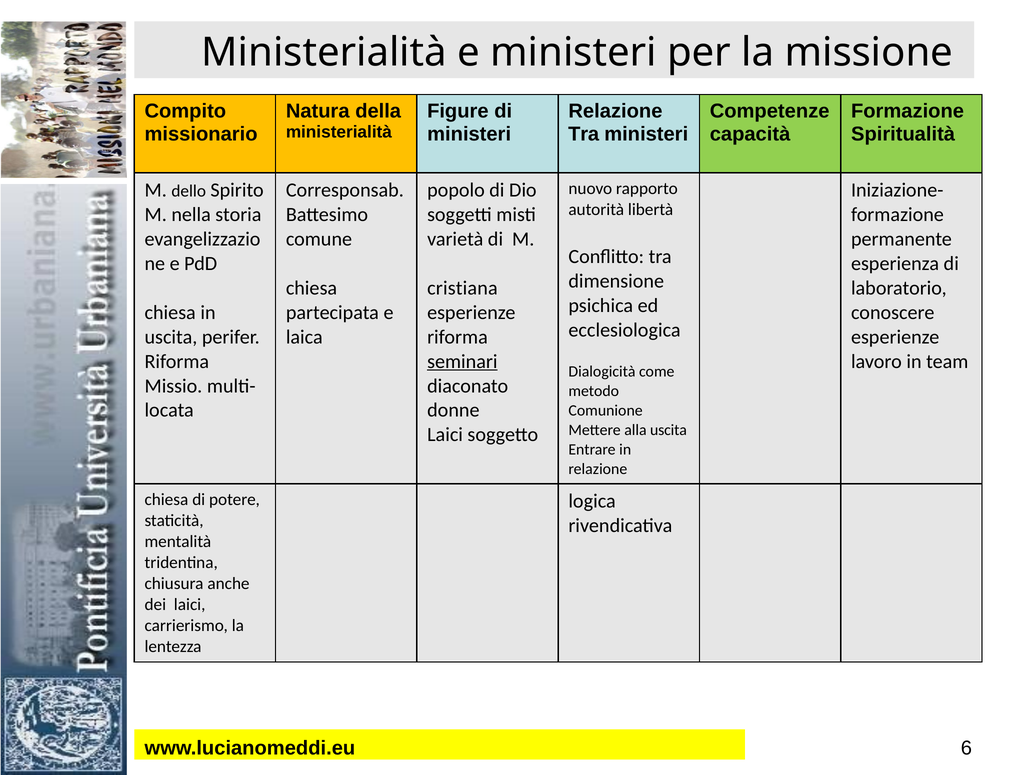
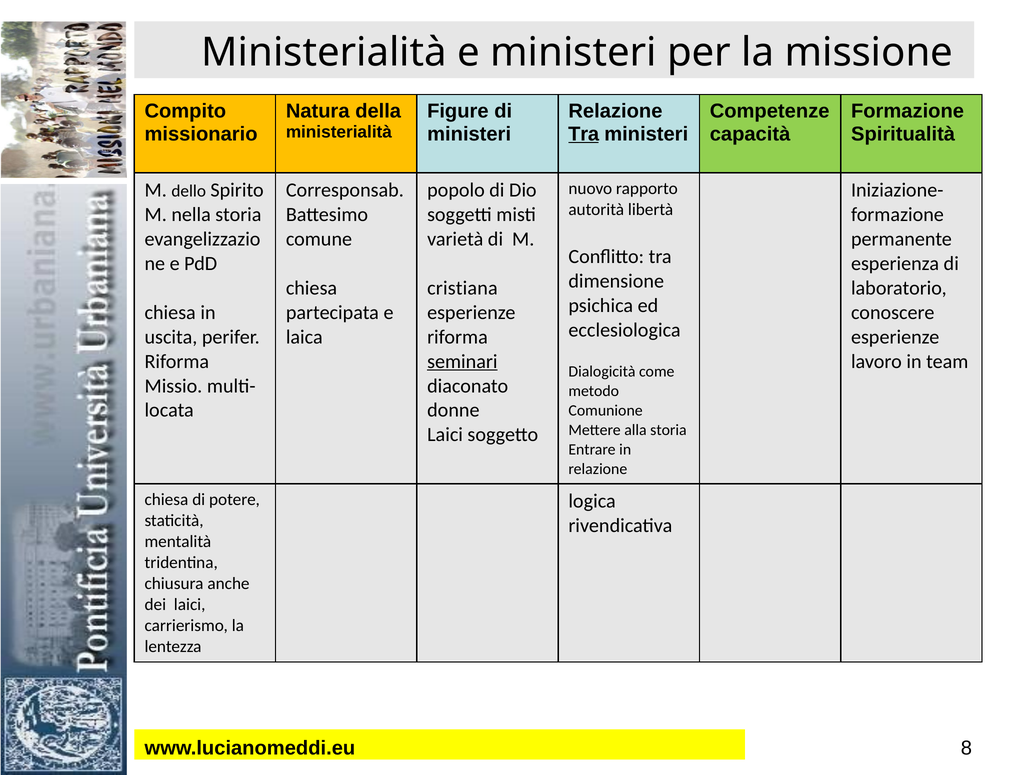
Tra underline: none -> present (584, 134)
alla uscita: uscita -> storia (668, 430)
6: 6 -> 8 (966, 748)
